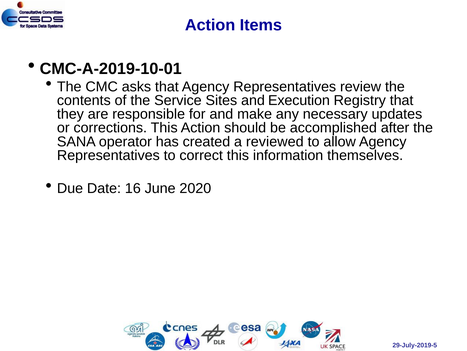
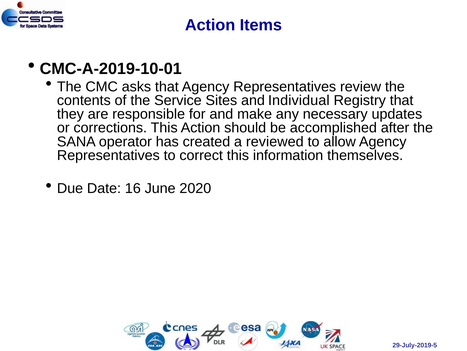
Execution: Execution -> Individual (299, 100)
